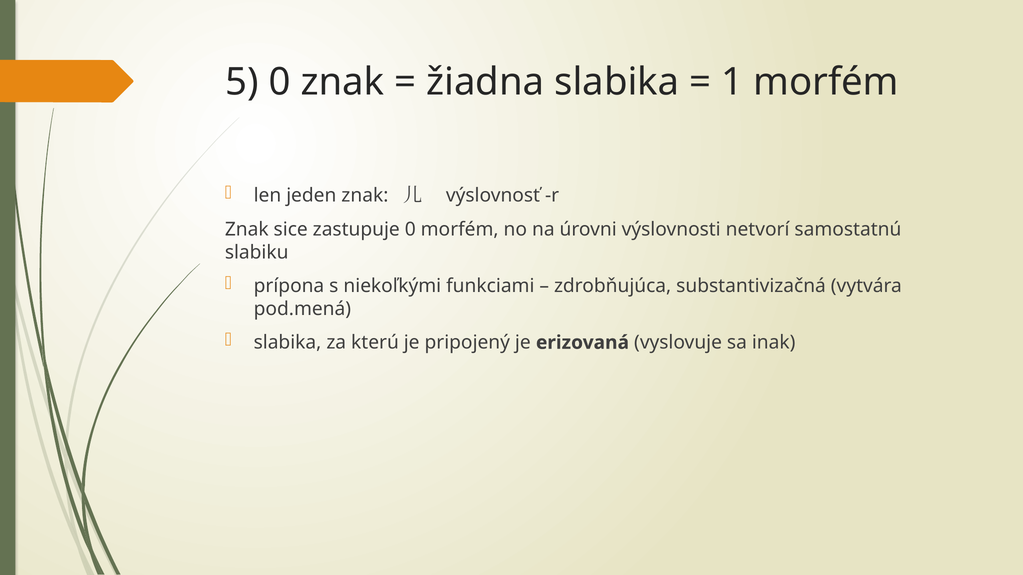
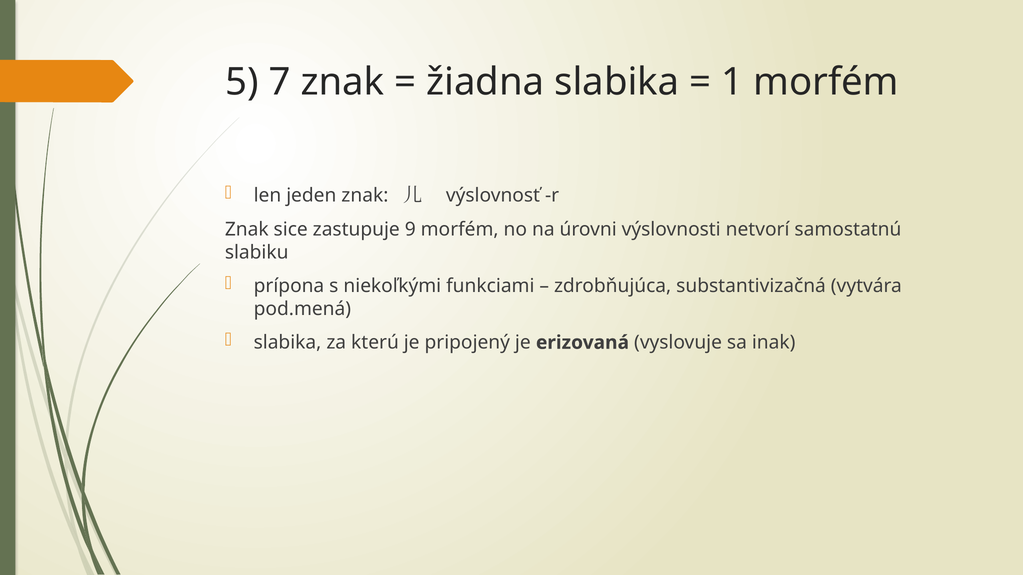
5 0: 0 -> 7 (280, 82)
zastupuje 0: 0 -> 9 (410, 229)
